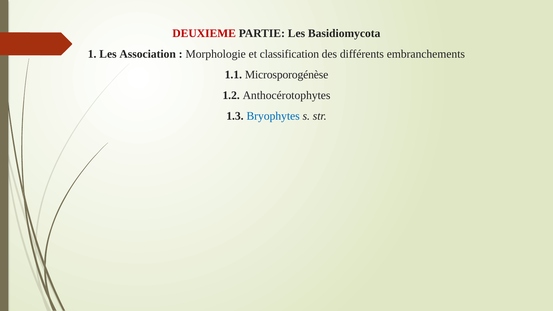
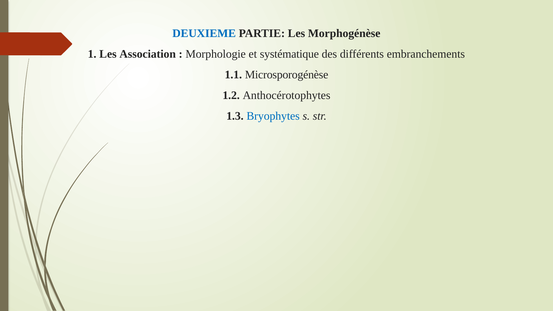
DEUXIEME colour: red -> blue (204, 33)
Basidiomycota: Basidiomycota -> Morphogénèse (344, 33)
classification: classification -> systématique (289, 54)
